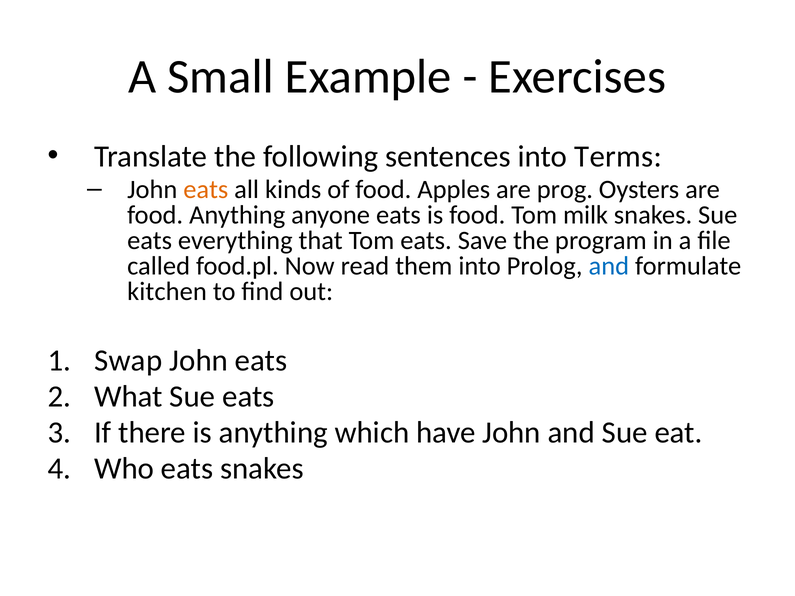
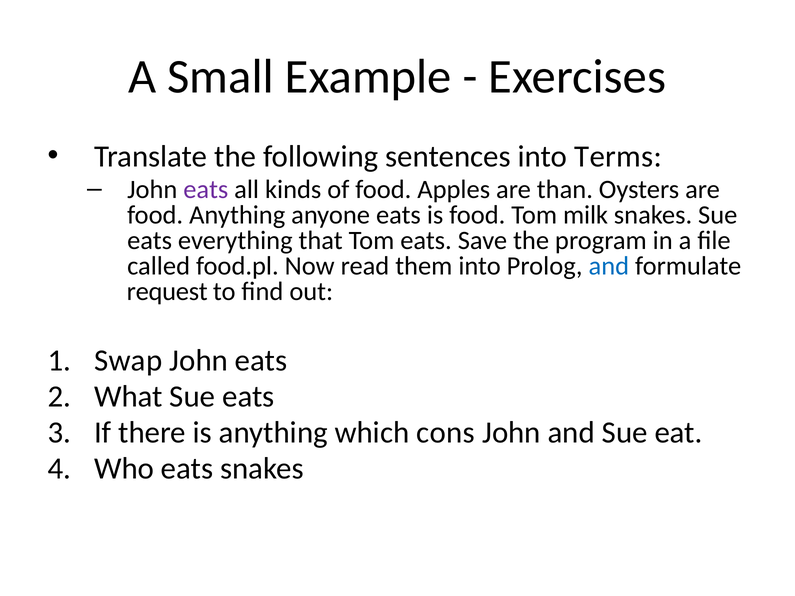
eats colour: orange -> purple (206, 190)
prog: prog -> than (565, 190)
kitchen: kitchen -> request (167, 291)
have: have -> cons (446, 433)
